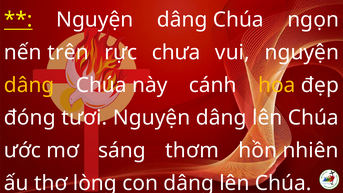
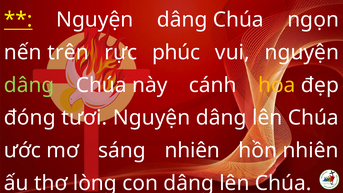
chưa: chưa -> phúc (176, 52)
dâng colour: yellow -> light green (29, 85)
sáng thơm: thơm -> nhiên (192, 150)
